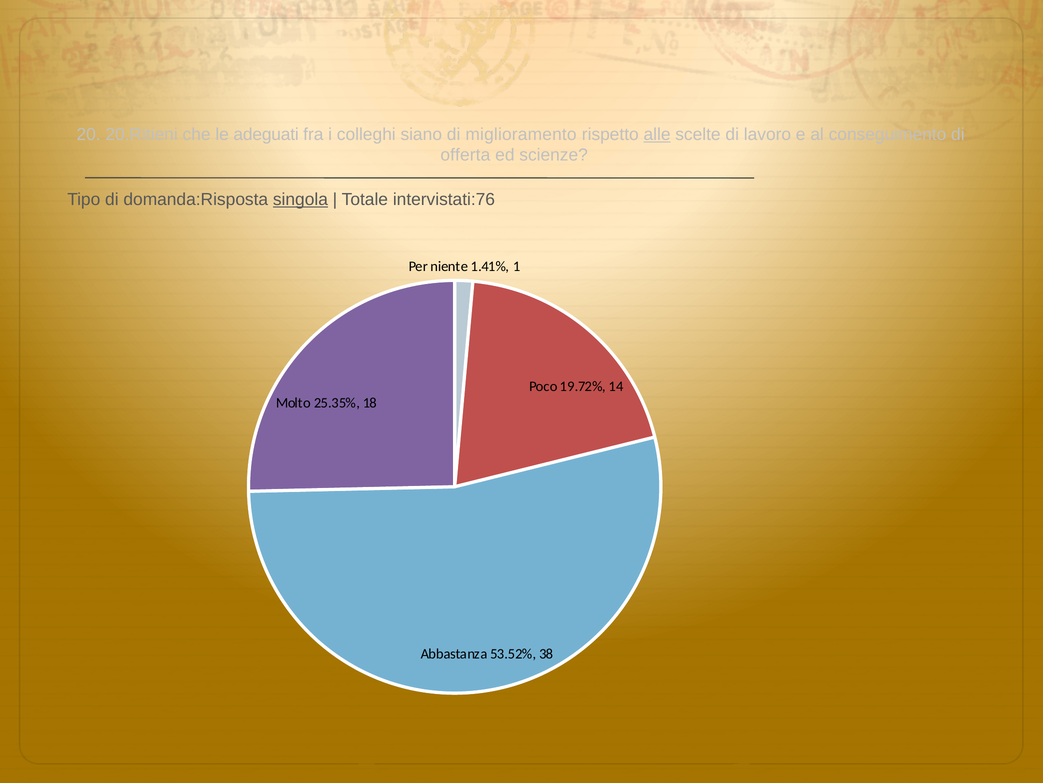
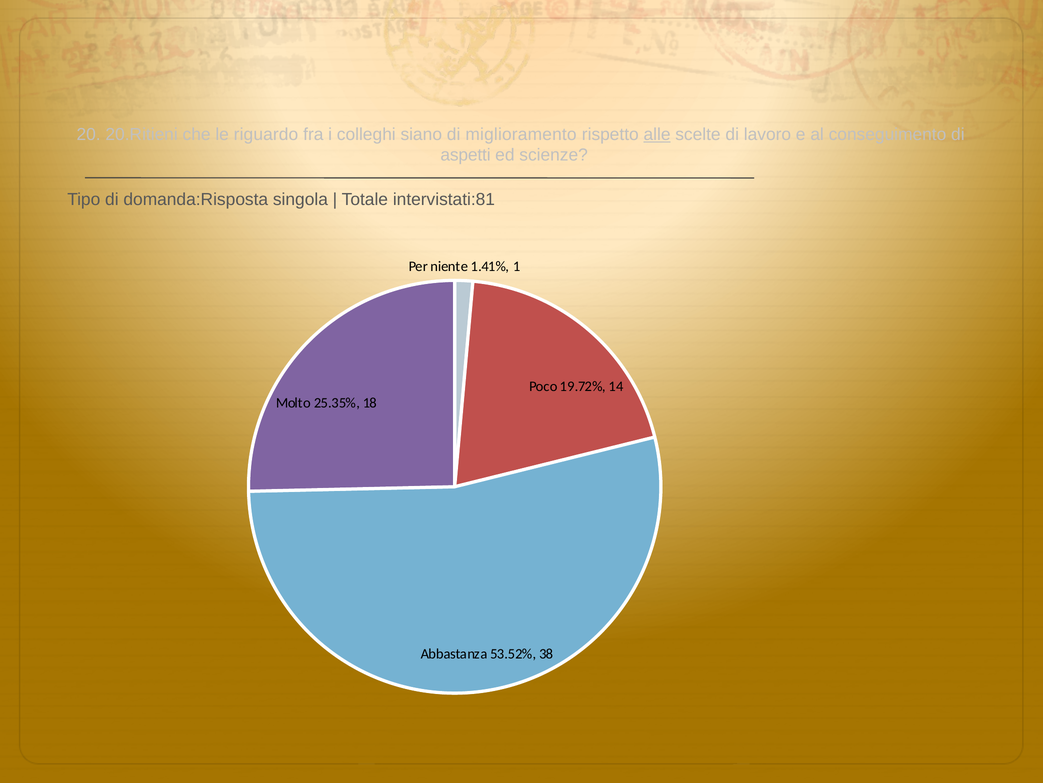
adeguati: adeguati -> riguardo (266, 134)
offerta: offerta -> aspetti (466, 155)
singola underline: present -> none (300, 199)
intervistati:76: intervistati:76 -> intervistati:81 (444, 199)
